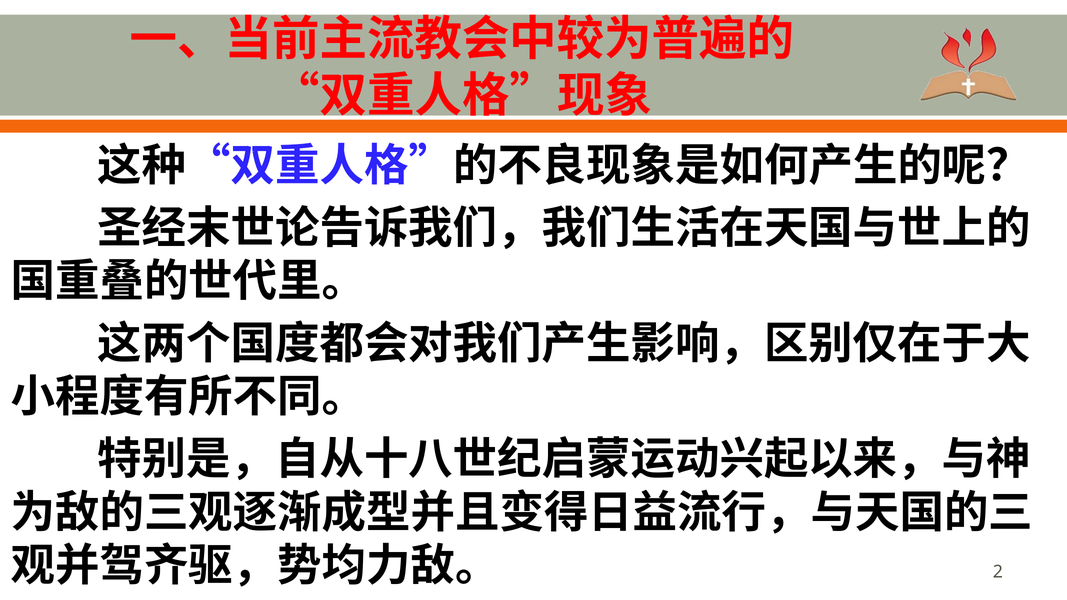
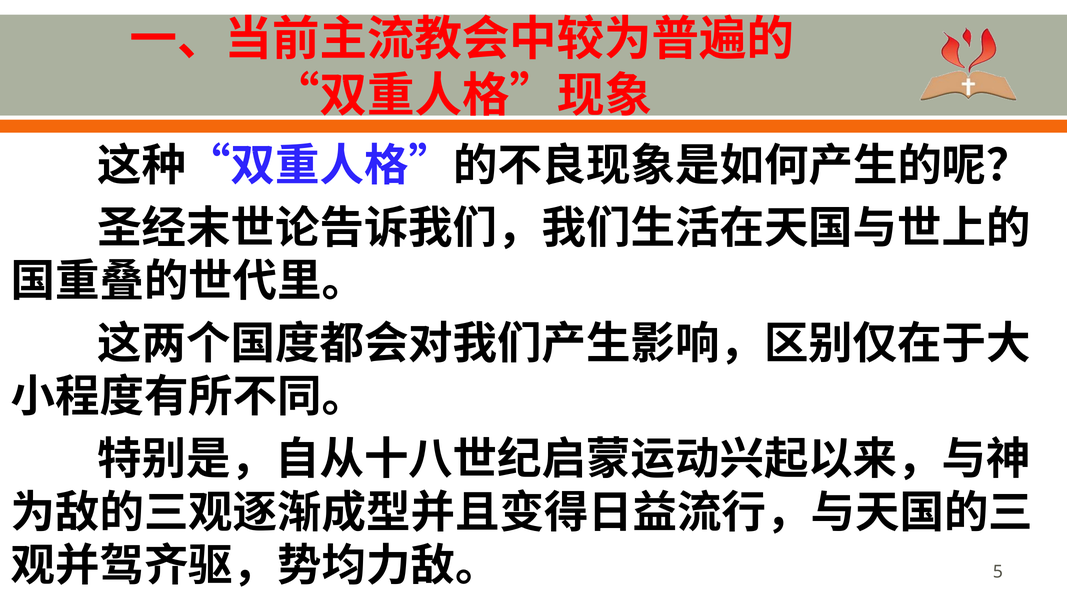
2: 2 -> 5 (998, 572)
